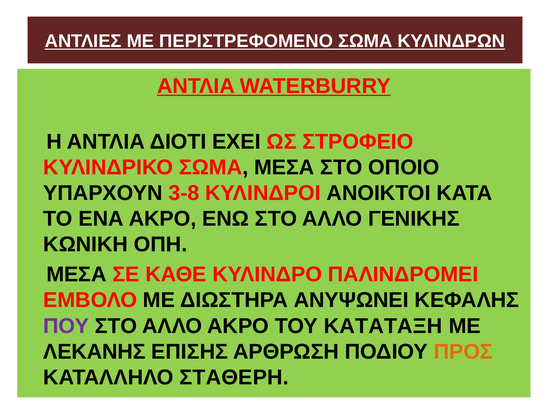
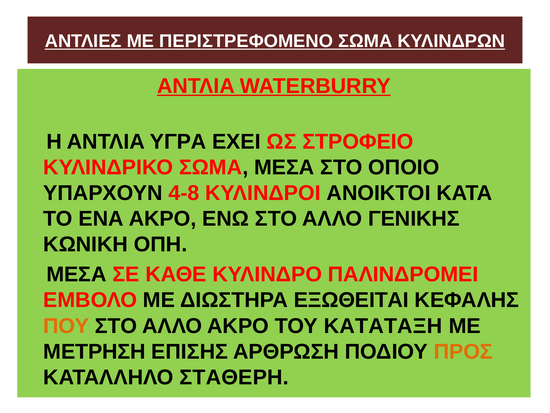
ΔΙΟΤΙ: ΔΙΟΤΙ -> ΥΓΡΑ (178, 141)
3-8: 3-8 -> 4-8 (184, 193)
ΑΝΥΨΩΝΕΙ: ΑΝΥΨΩΝΕΙ -> ΕΞΩΘΕΙΤΑΙ (351, 300)
ΠΟΥ colour: purple -> orange (66, 326)
ΛΕΚΑΝΗΣ: ΛΕΚΑΝΗΣ -> ΜΕΤΡΗΣΗ (94, 351)
